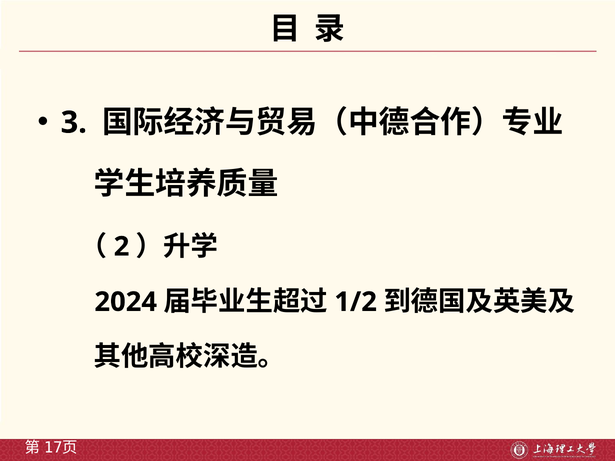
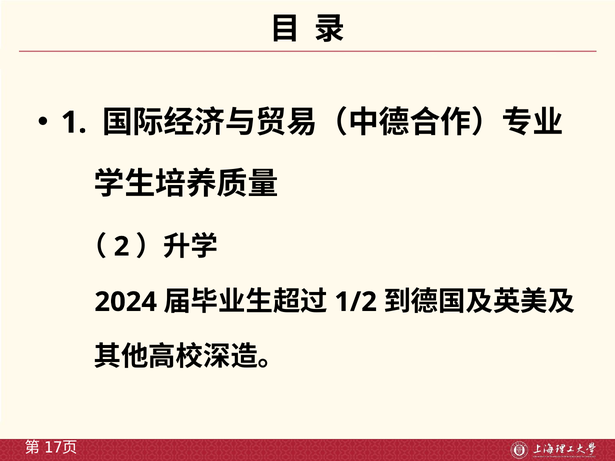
3: 3 -> 1 (74, 123)
